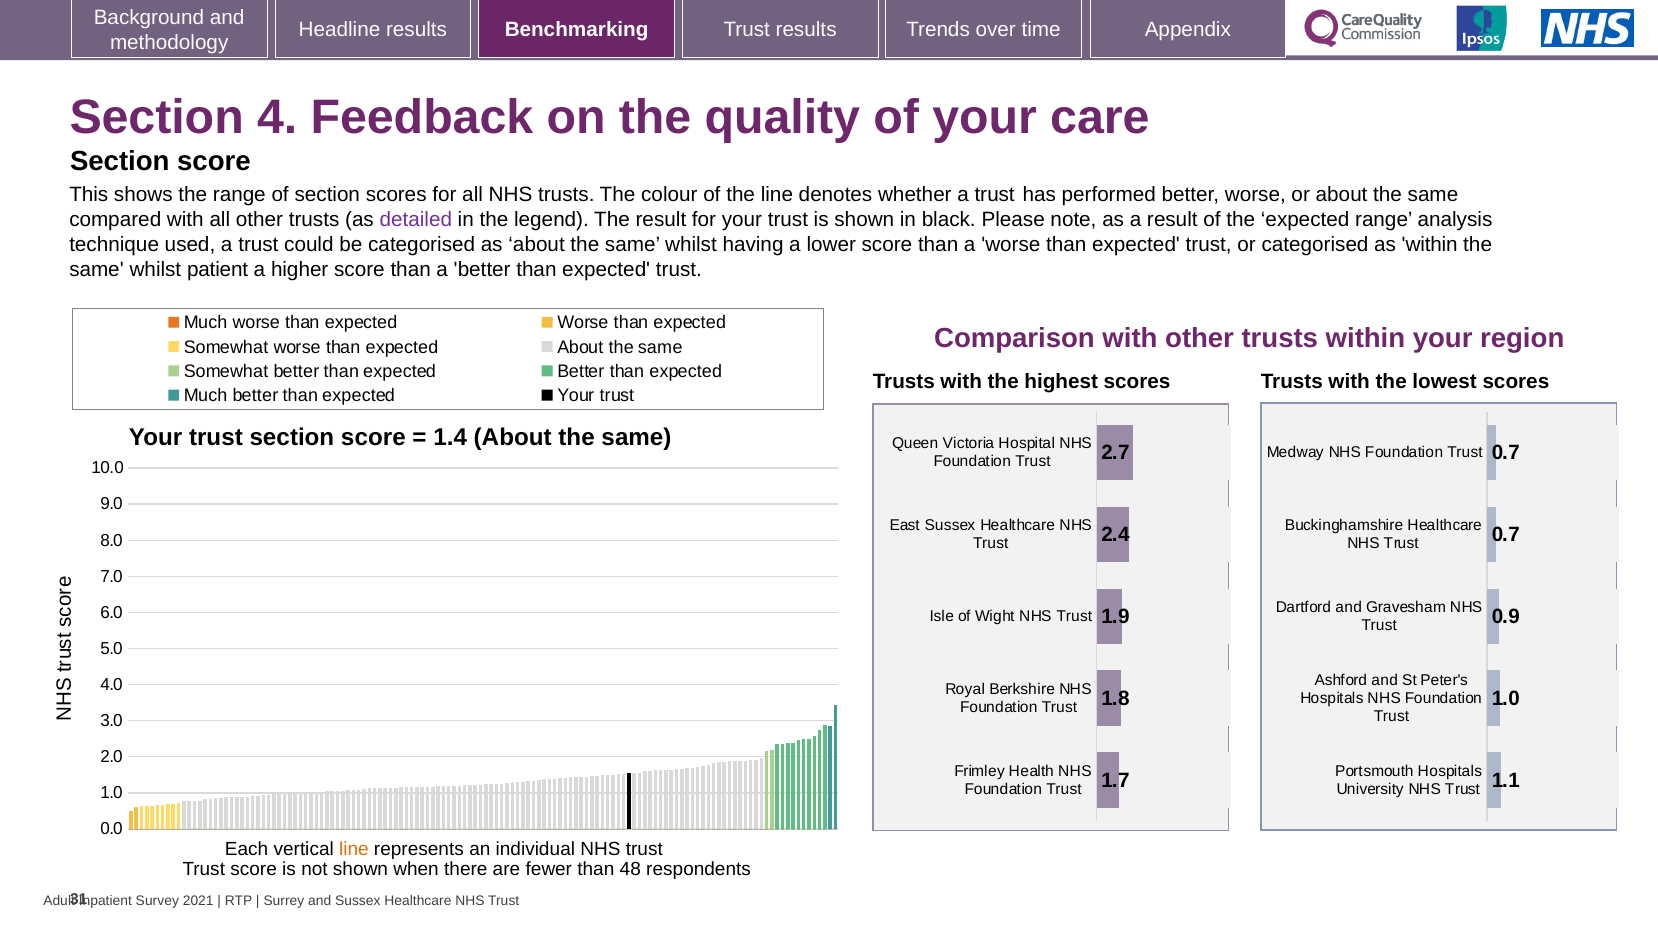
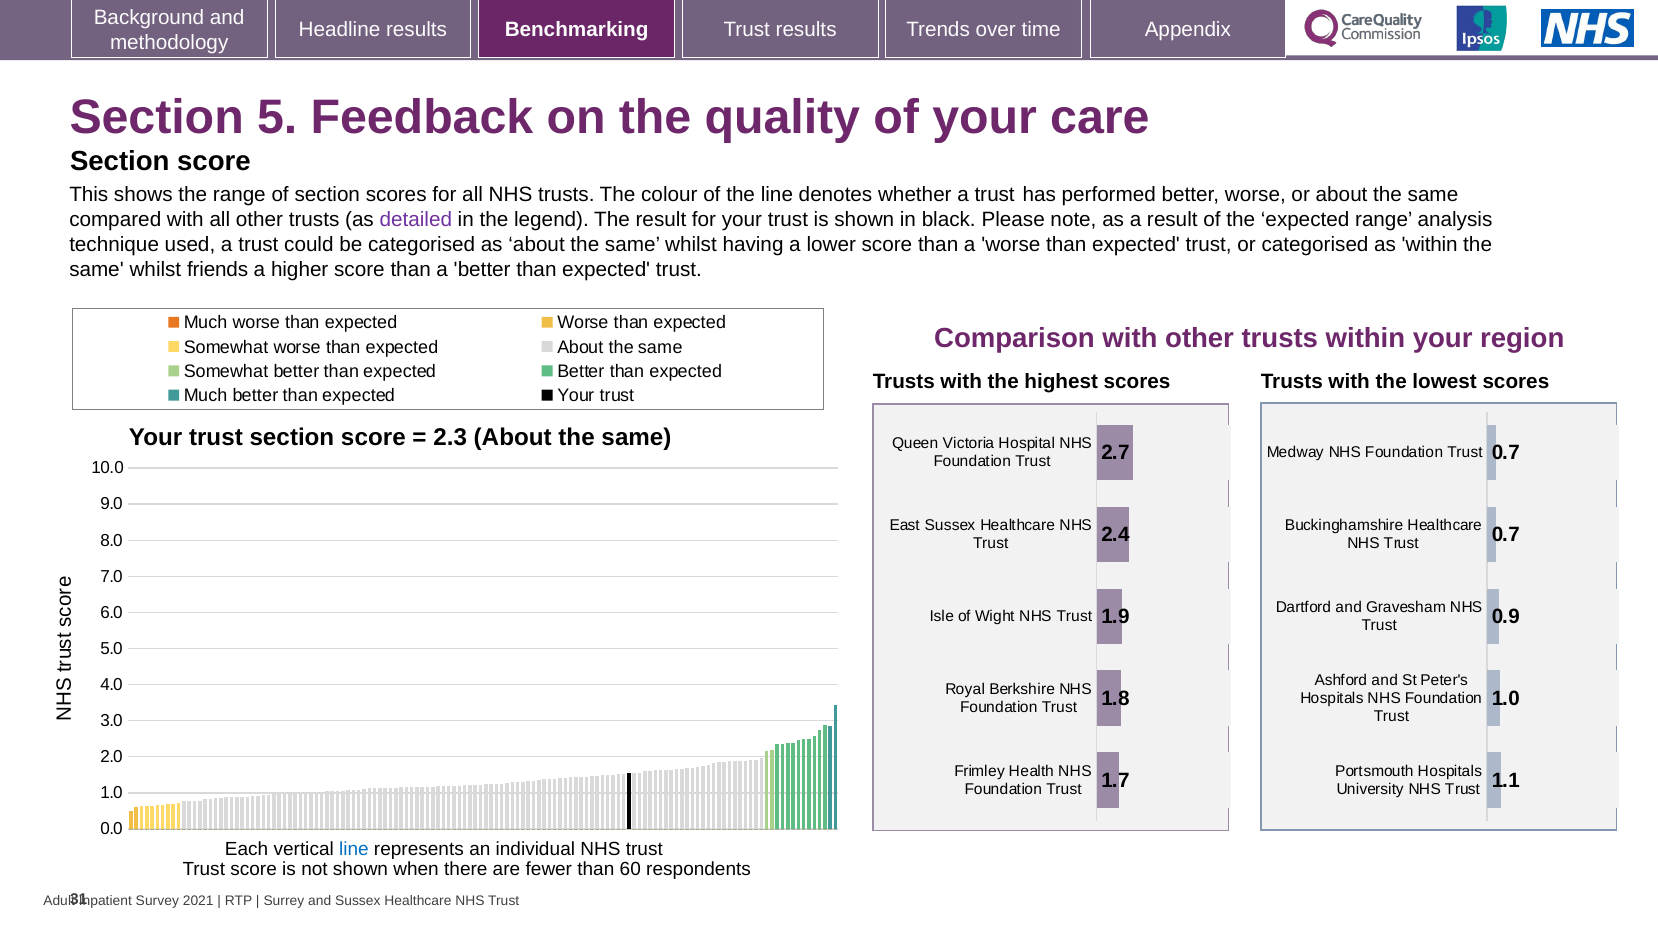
4: 4 -> 5 (277, 117)
patient: patient -> friends (218, 269)
1.4: 1.4 -> 2.3 (450, 437)
line colour: orange -> blue (354, 849)
48: 48 -> 60 (630, 869)
